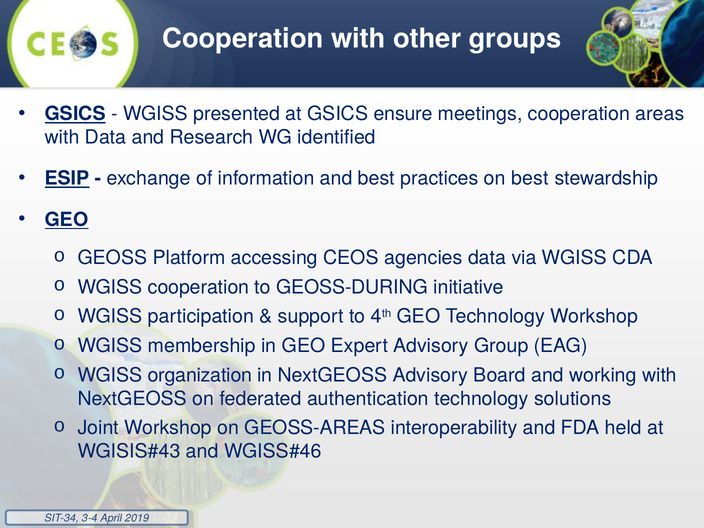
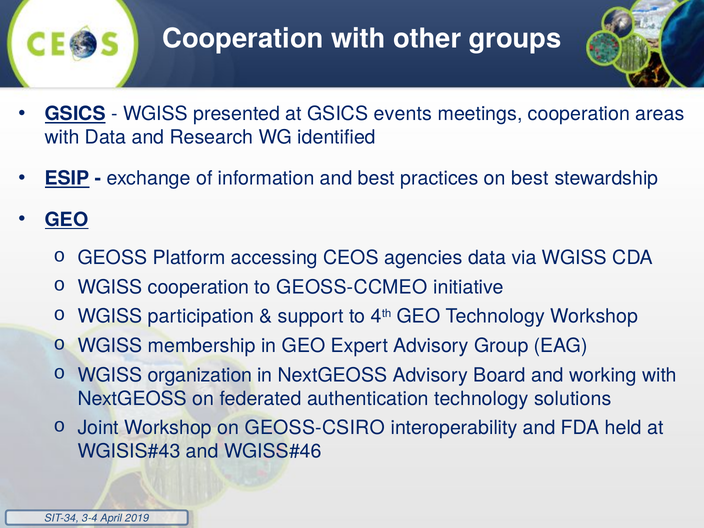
ensure: ensure -> events (403, 114)
GEOSS-DURING: GEOSS-DURING -> GEOSS-CCMEO (352, 287)
GEOSS-AREAS: GEOSS-AREAS -> GEOSS-CSIRO (315, 428)
